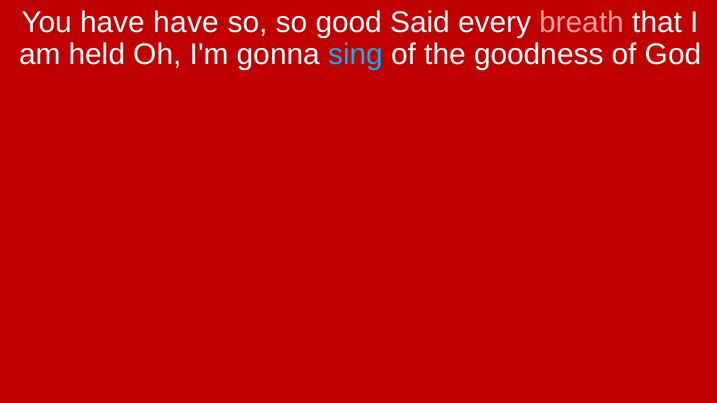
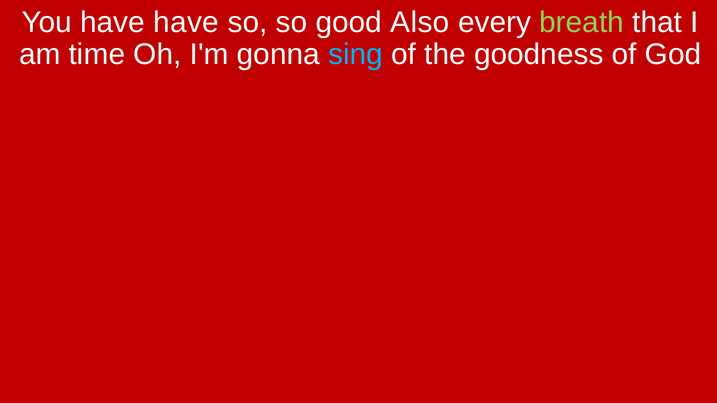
Said: Said -> Also (420, 22)
breath colour: pink -> light green (582, 22)
held: held -> time (97, 54)
